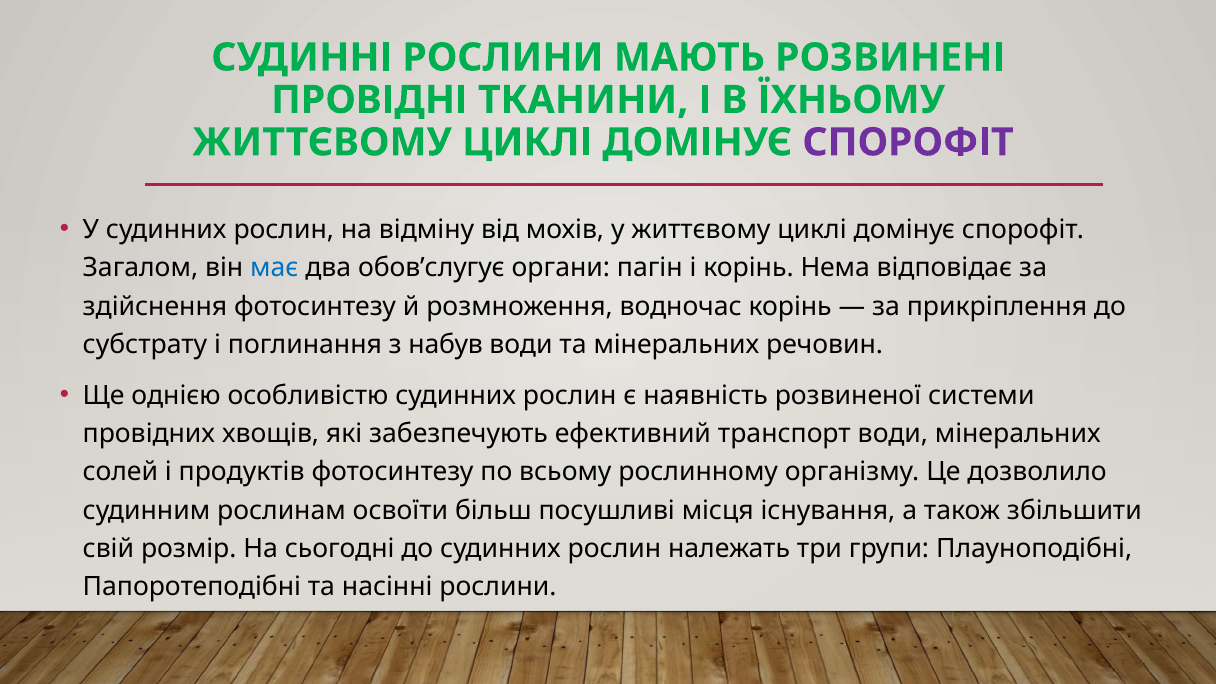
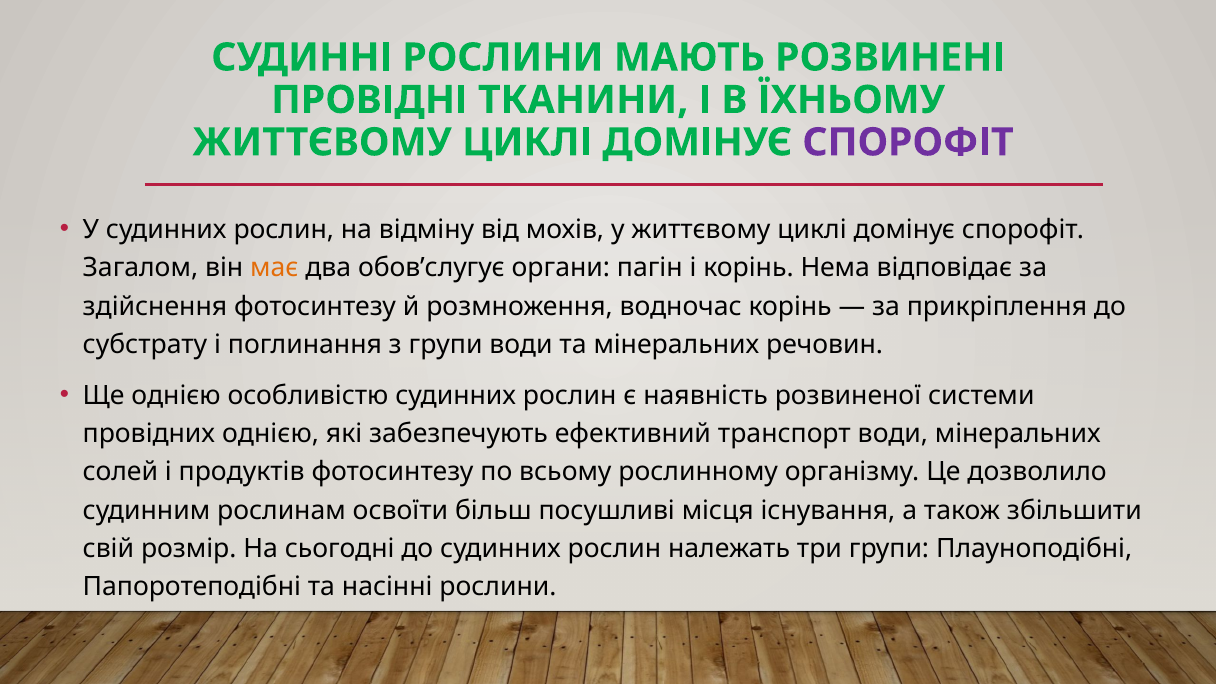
має colour: blue -> orange (274, 268)
з набув: набув -> групи (446, 345)
провідних хвощів: хвощів -> однією (271, 434)
